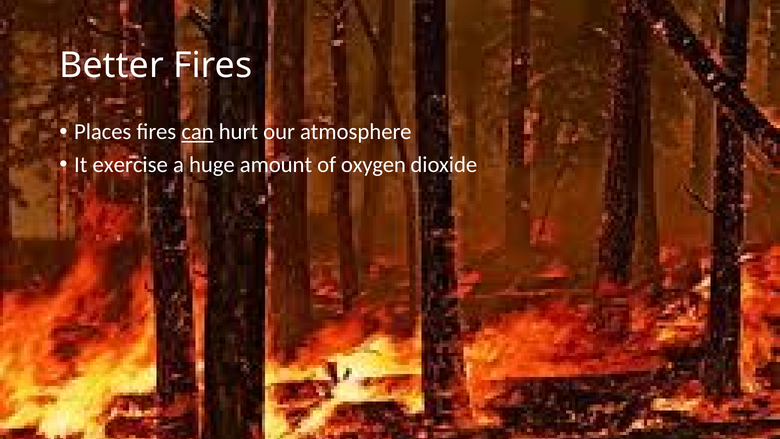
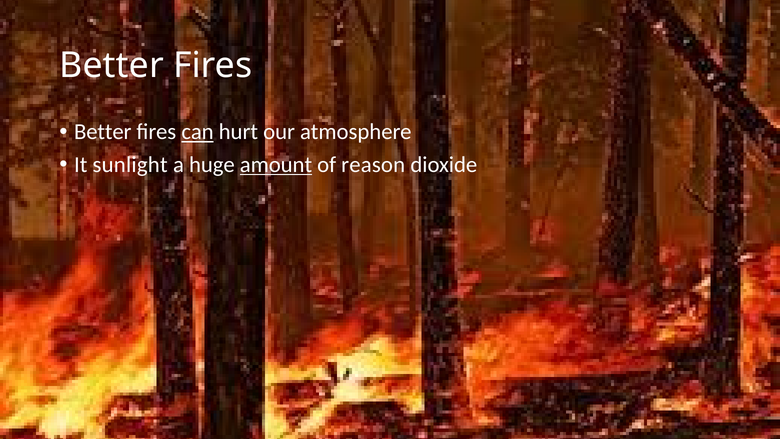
Places: Places -> Better (103, 132)
exercise: exercise -> sunlight (130, 165)
amount underline: none -> present (276, 165)
oxygen: oxygen -> reason (373, 165)
